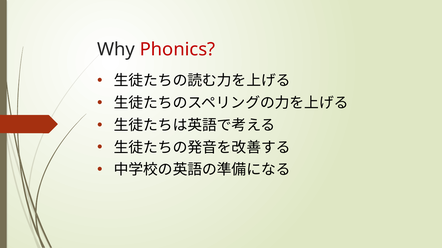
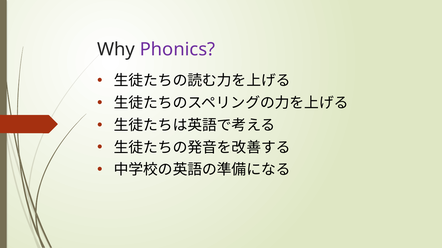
Phonics colour: red -> purple (177, 50)
